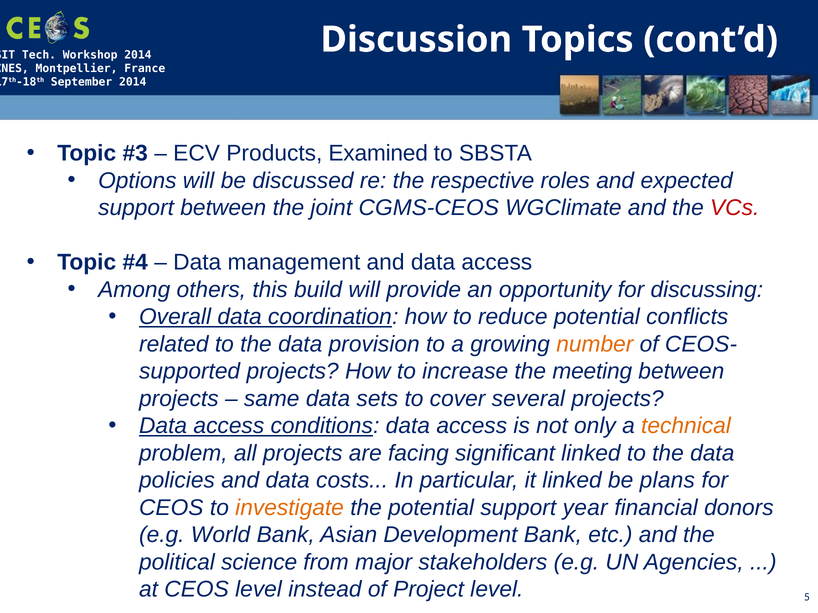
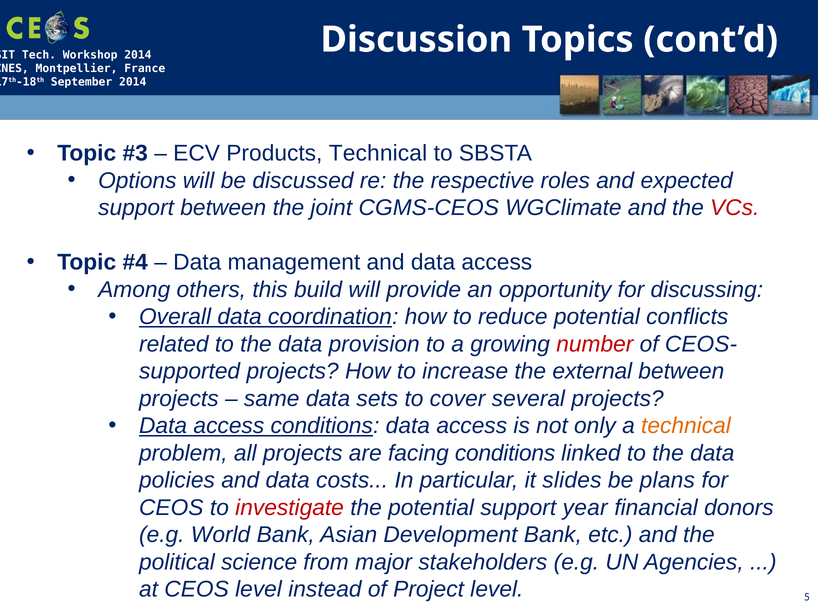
Products Examined: Examined -> Technical (378, 153)
number colour: orange -> red (595, 344)
meeting: meeting -> external (592, 372)
facing significant: significant -> conditions (505, 453)
it linked: linked -> slides (572, 481)
investigate colour: orange -> red (290, 508)
